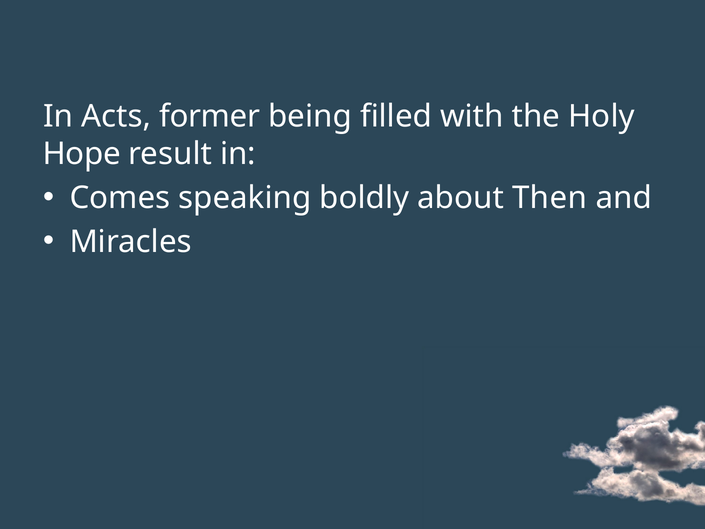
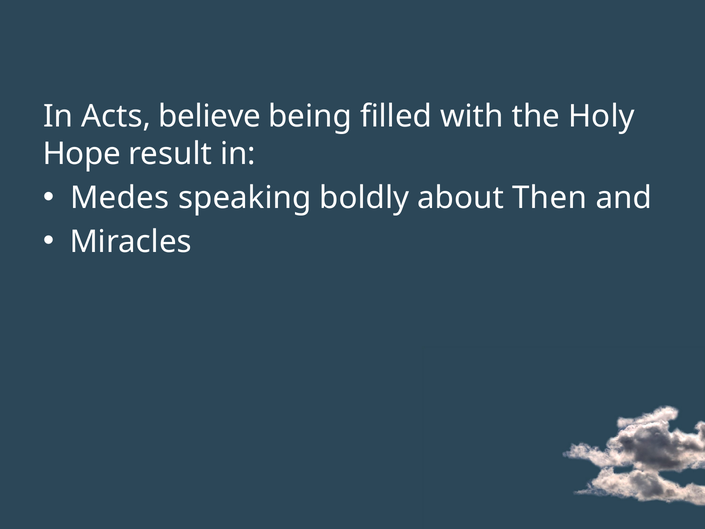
former: former -> believe (210, 116)
Comes: Comes -> Medes (120, 198)
